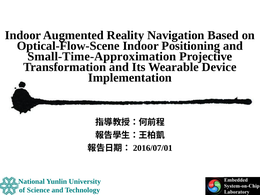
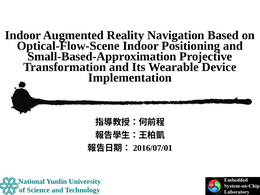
Small-Time-Approximation: Small-Time-Approximation -> Small-Based-Approximation (102, 56)
